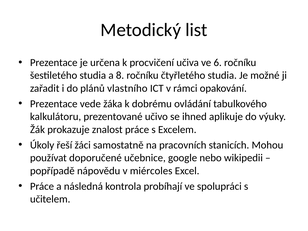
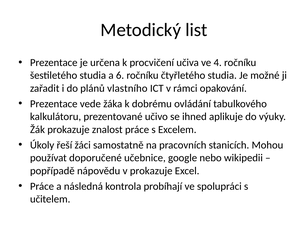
6: 6 -> 4 (218, 63)
8: 8 -> 6 (120, 75)
v miércoles: miércoles -> prokazuje (151, 171)
